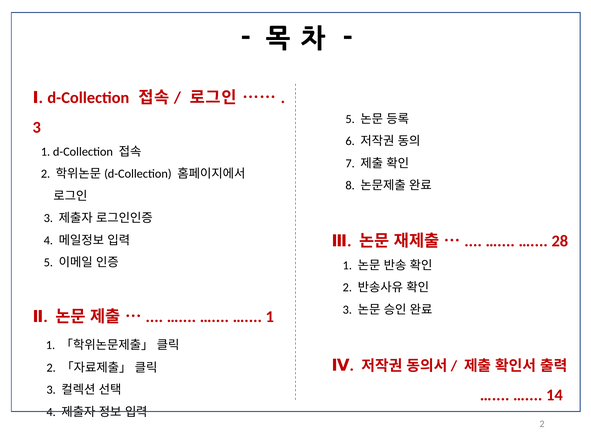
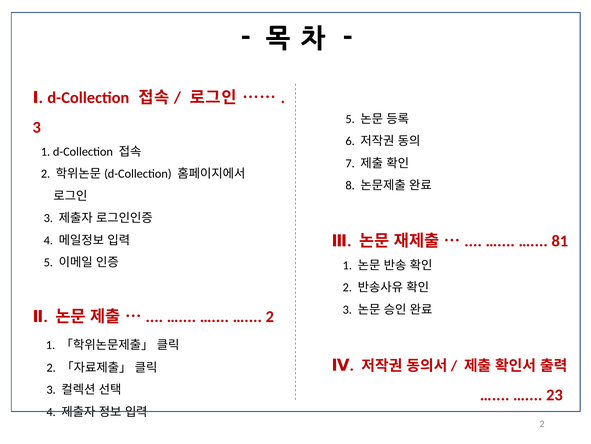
28: 28 -> 81 (560, 241)
1: 1 -> 2 (270, 316)
14: 14 -> 23 (554, 394)
